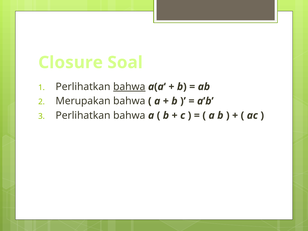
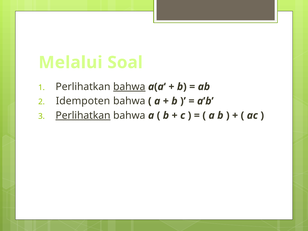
Closure: Closure -> Melalui (71, 63)
Merupakan: Merupakan -> Idempoten (83, 101)
Perlihatkan underline: none -> present (83, 115)
